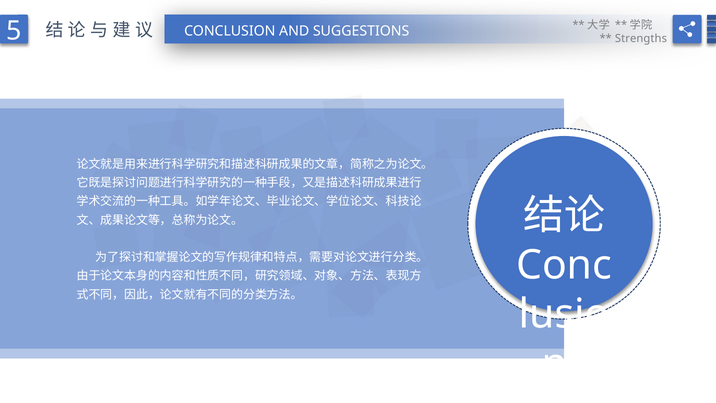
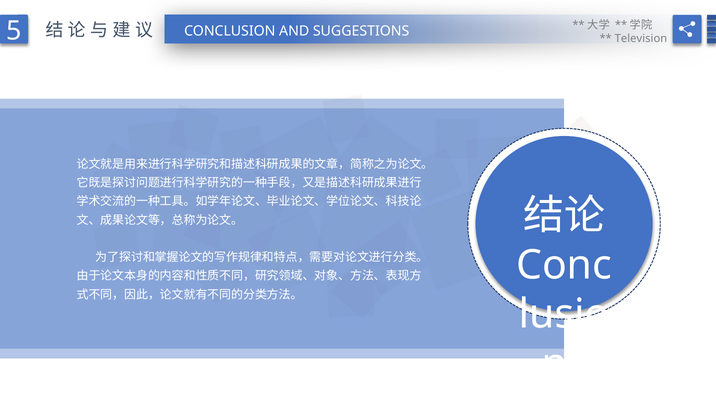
Strengths: Strengths -> Television (641, 38)
